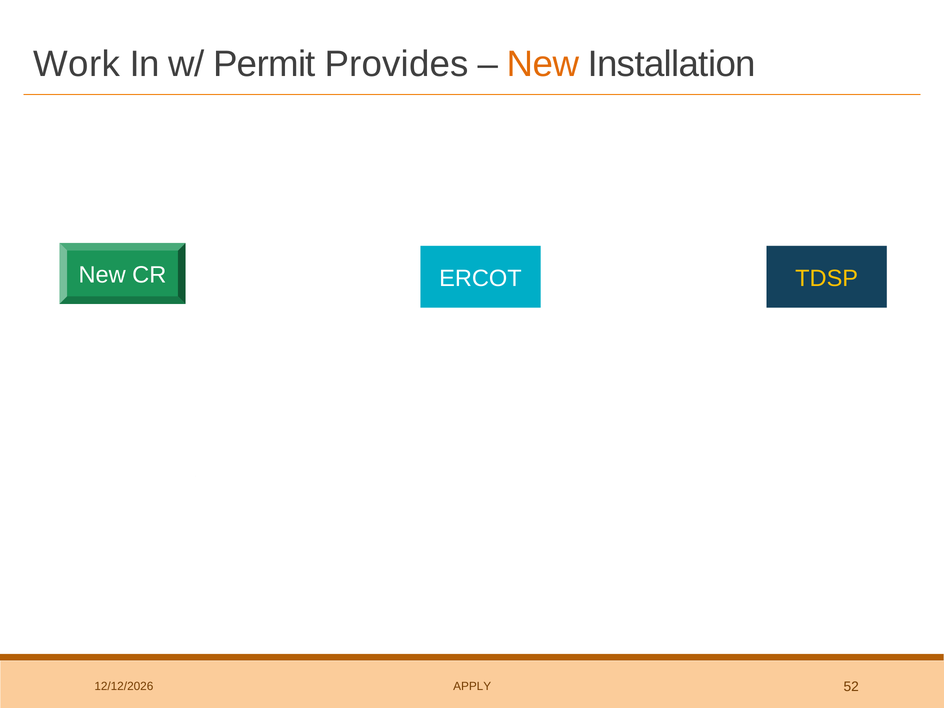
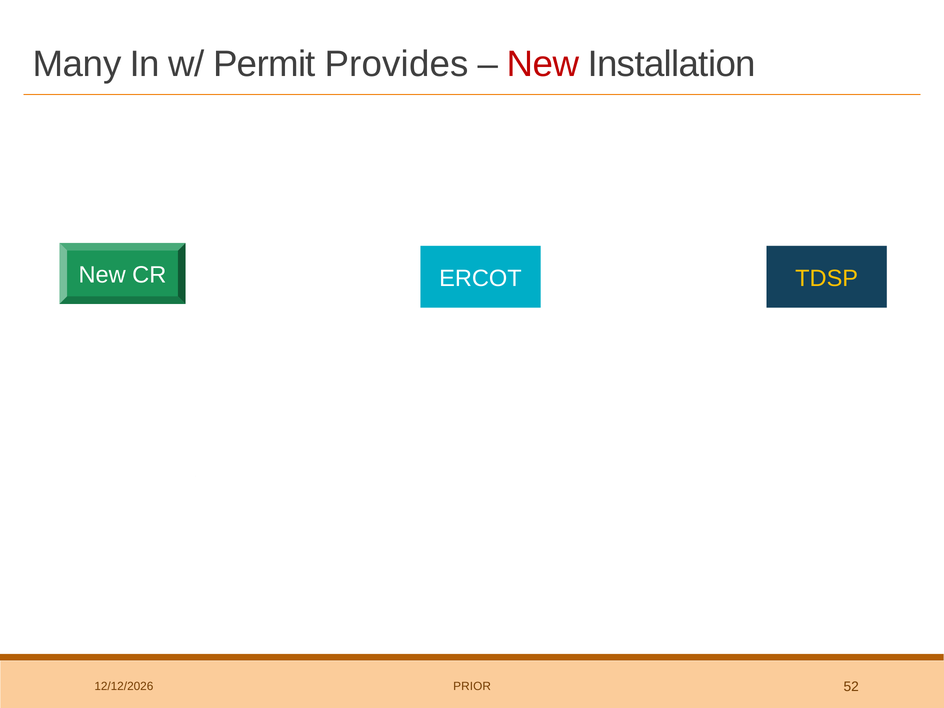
Work: Work -> Many (77, 64)
New colour: orange -> red (543, 64)
APPLY: APPLY -> PRIOR (472, 687)
